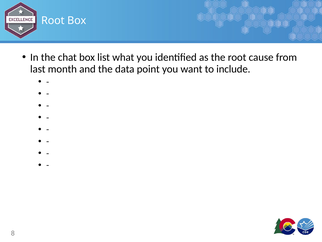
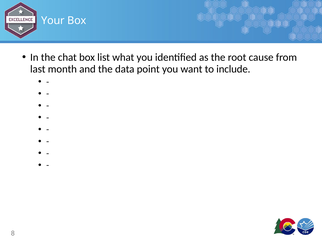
Root: Root -> Your (53, 21)
